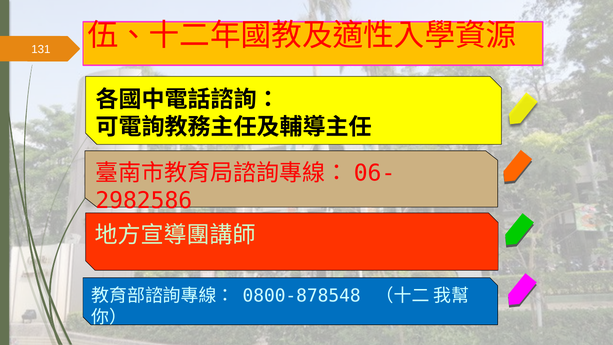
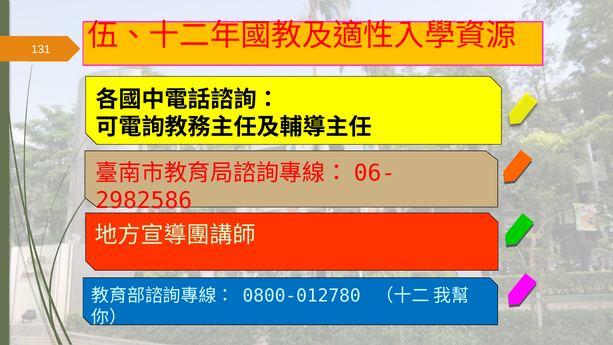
0800-878548: 0800-878548 -> 0800-012780 (302, 296)
